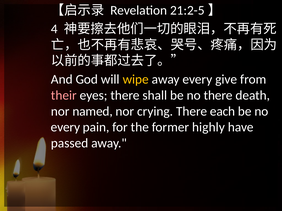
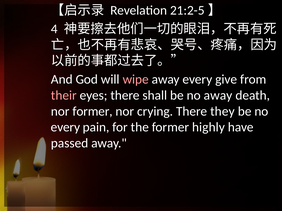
wipe colour: yellow -> pink (136, 80)
no there: there -> away (218, 96)
nor named: named -> former (93, 112)
each: each -> they (222, 112)
